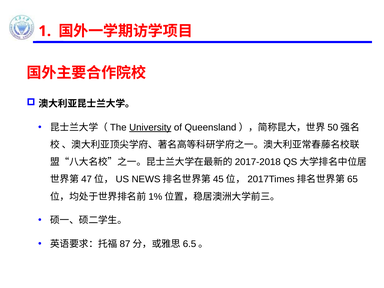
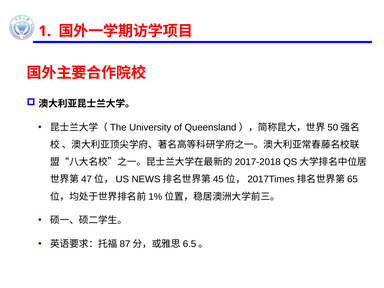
University underline: present -> none (150, 127)
